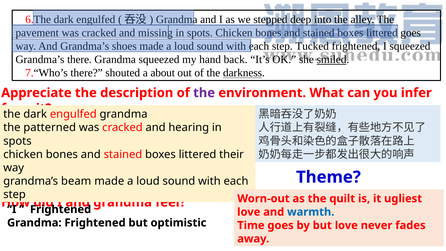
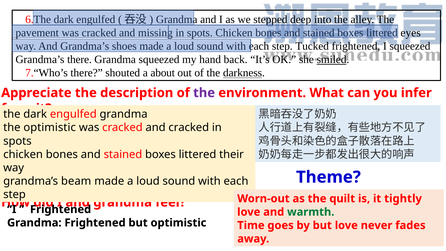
goes: goes -> eyes (411, 33)
the patterned: patterned -> optimistic (50, 128)
and hearing: hearing -> cracked (189, 128)
ugliest: ugliest -> tightly (403, 198)
warmth colour: blue -> green (311, 212)
